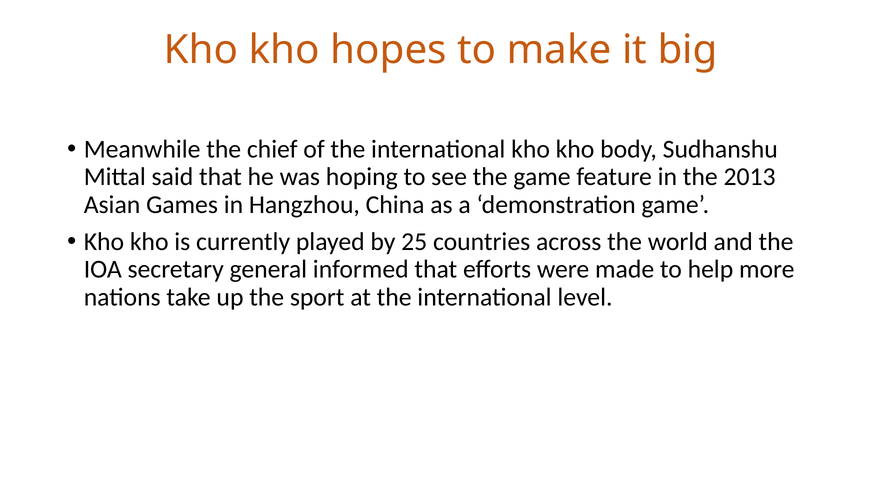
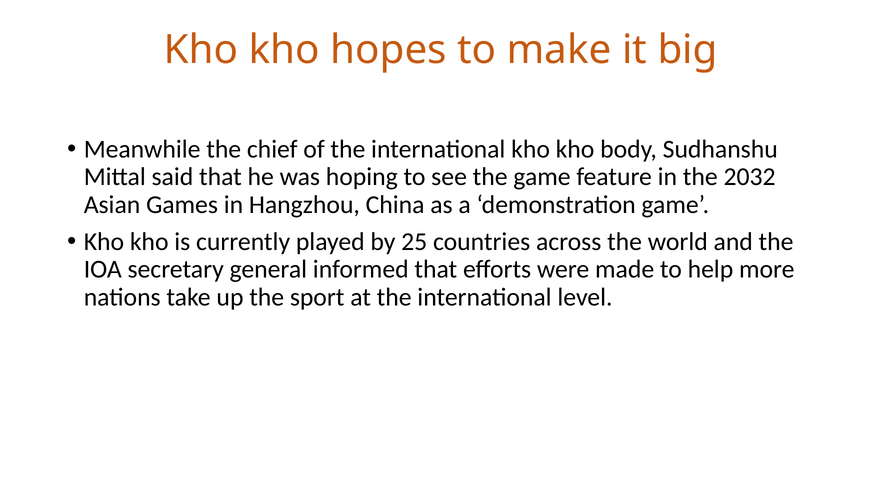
2013: 2013 -> 2032 (750, 177)
